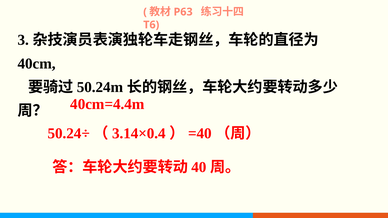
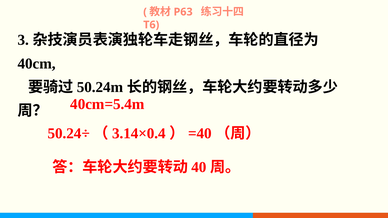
40cm=4.4m: 40cm=4.4m -> 40cm=5.4m (107, 104)
